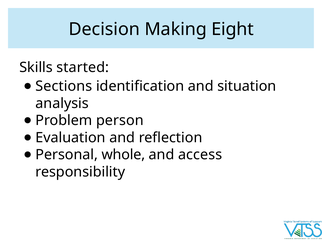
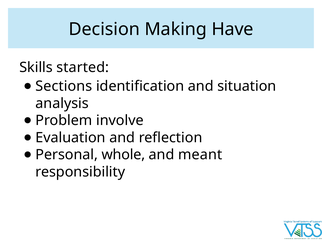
Eight: Eight -> Have (233, 29)
person: person -> involve (120, 121)
access: access -> meant (200, 155)
